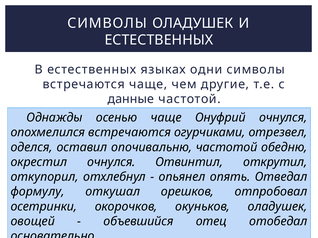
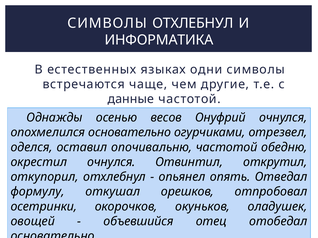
СИМВОЛЫ ОЛАДУШЕК: ОЛАДУШЕК -> ОТХЛЕБНУЛ (193, 23)
ЕСТЕСТВЕННЫХ: ЕСТЕСТВЕННЫХ -> ИНФОРМАТИКА (159, 40)
осенью чаще: чаще -> весов (166, 118)
опохмелился встречаются: встречаются -> основательно (130, 133)
